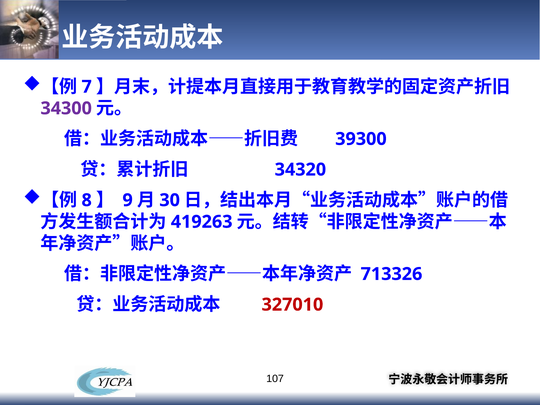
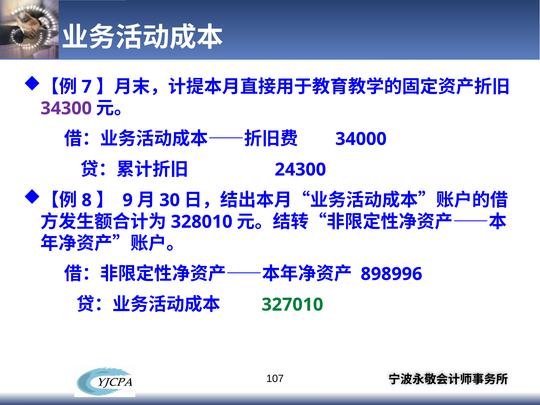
39300: 39300 -> 34000 (361, 139)
34320: 34320 -> 24300 (300, 170)
419263: 419263 -> 328010 (202, 222)
713326: 713326 -> 898996 (391, 274)
327010 colour: red -> green (292, 305)
